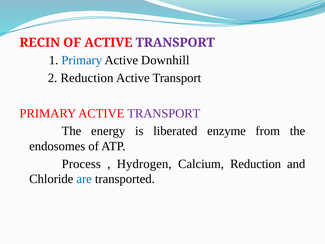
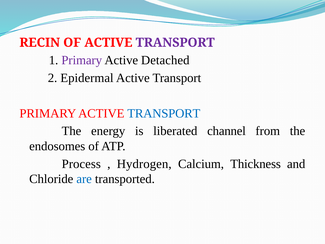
Primary colour: blue -> purple (82, 60)
Downhill: Downhill -> Detached (165, 60)
2 Reduction: Reduction -> Epidermal (87, 78)
TRANSPORT colour: purple -> blue (164, 113)
enzyme: enzyme -> channel (226, 131)
Calcium Reduction: Reduction -> Thickness (256, 164)
